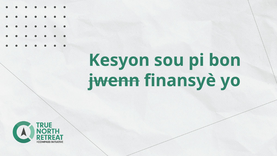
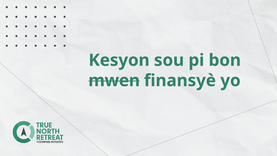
jwenn: jwenn -> mwen (114, 80)
